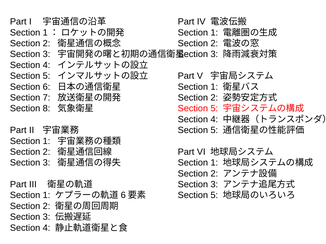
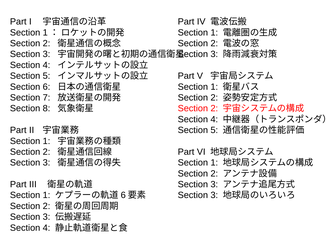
5: 5 -> 2 (214, 109)
5: 5 -> 3 (214, 196)
